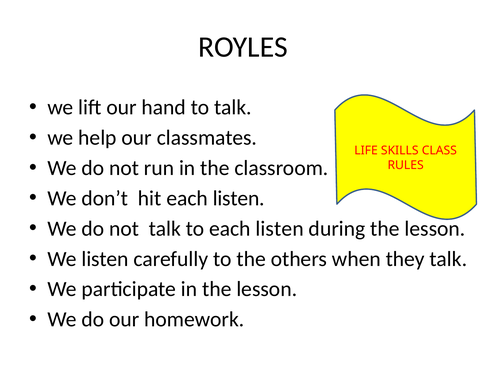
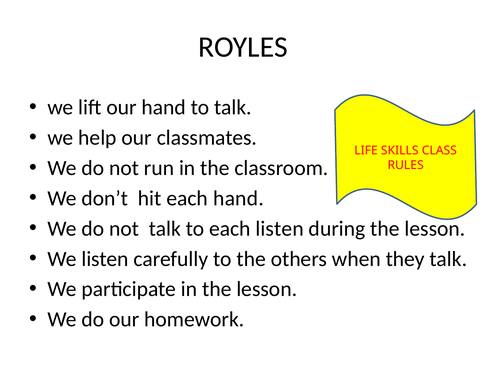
hit each listen: listen -> hand (238, 198)
